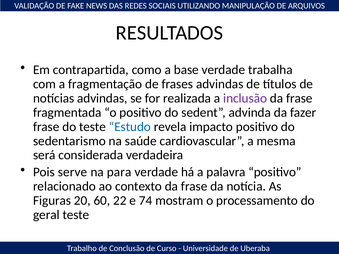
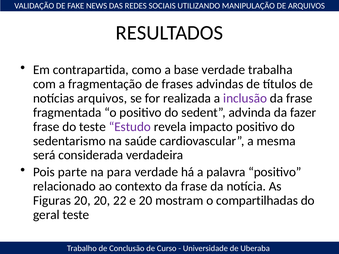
notícias advindas: advindas -> arquivos (102, 98)
Estudo colour: blue -> purple (130, 127)
serve: serve -> parte (73, 172)
20 60: 60 -> 20 (102, 201)
e 74: 74 -> 20 (146, 201)
processamento: processamento -> compartilhadas (257, 201)
